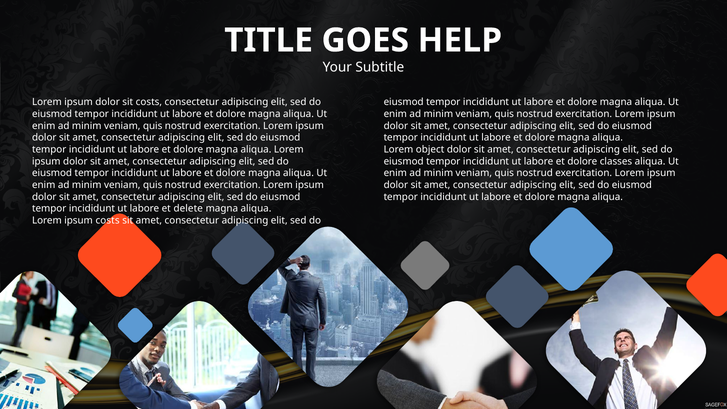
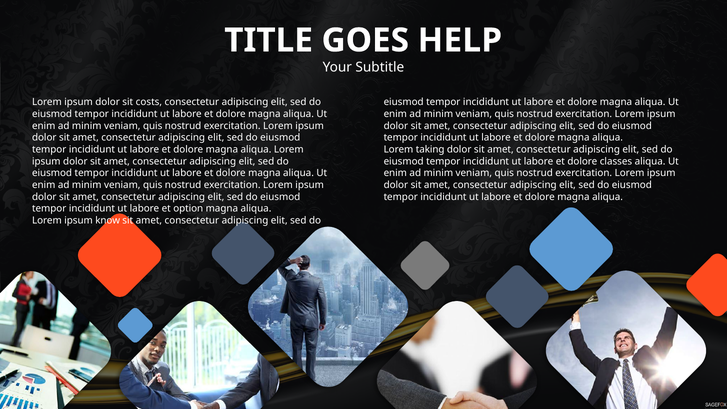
object: object -> taking (430, 150)
delete: delete -> option (188, 209)
ipsum costs: costs -> know (108, 220)
